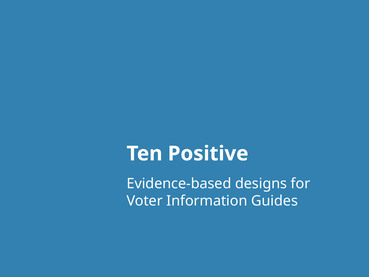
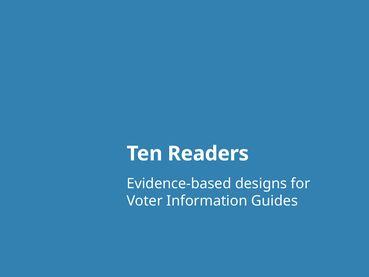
Positive: Positive -> Readers (208, 154)
